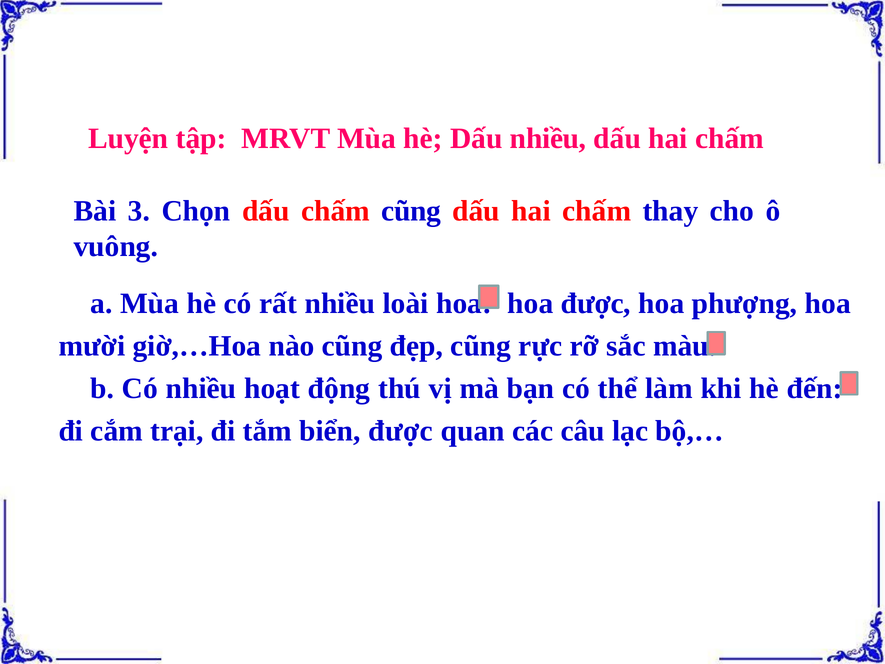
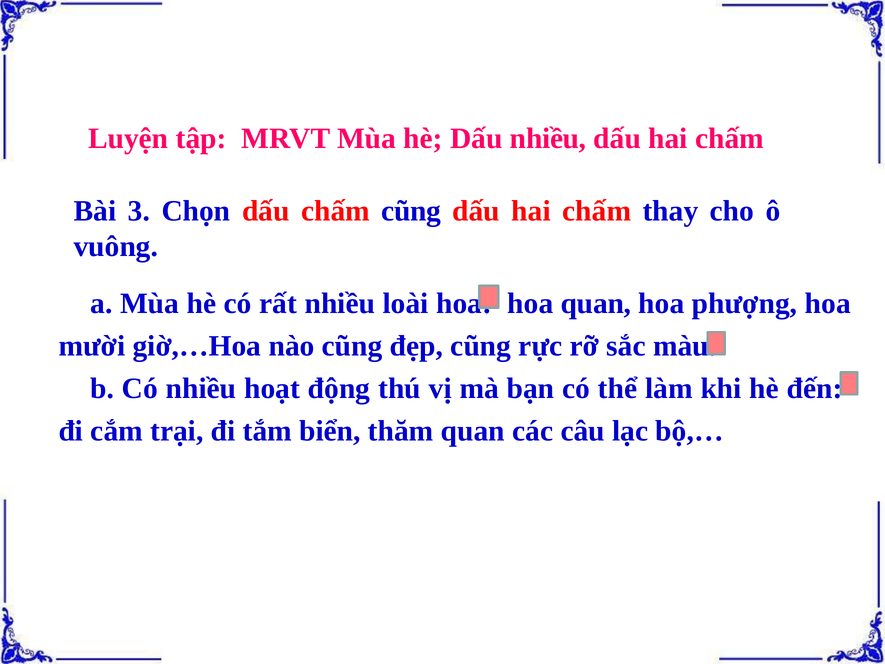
hoa được: được -> quan (596, 304)
biển được: được -> thăm (401, 431)
